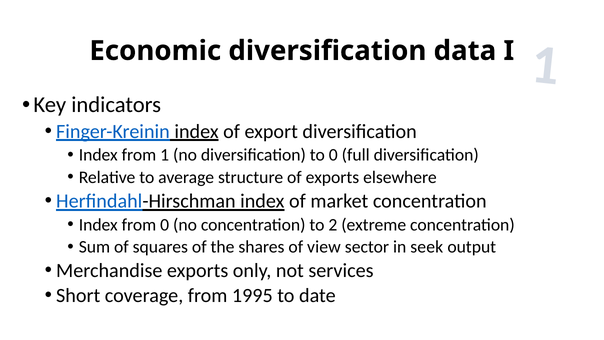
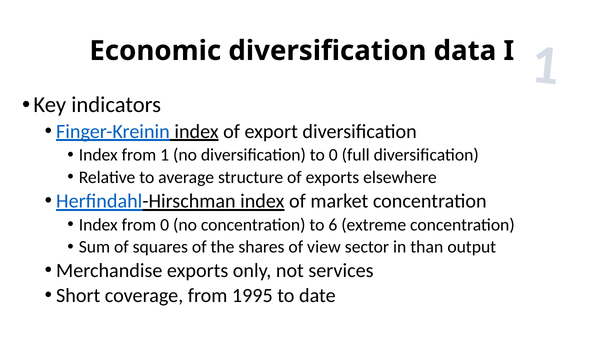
2: 2 -> 6 (333, 225)
seek: seek -> than (427, 247)
